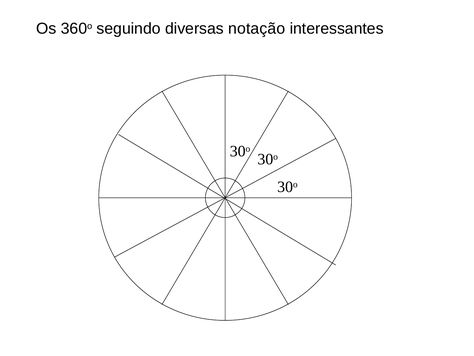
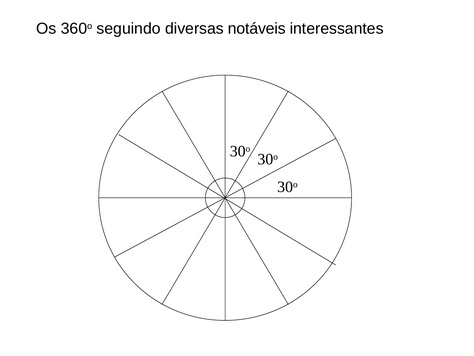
notação: notação -> notáveis (257, 29)
